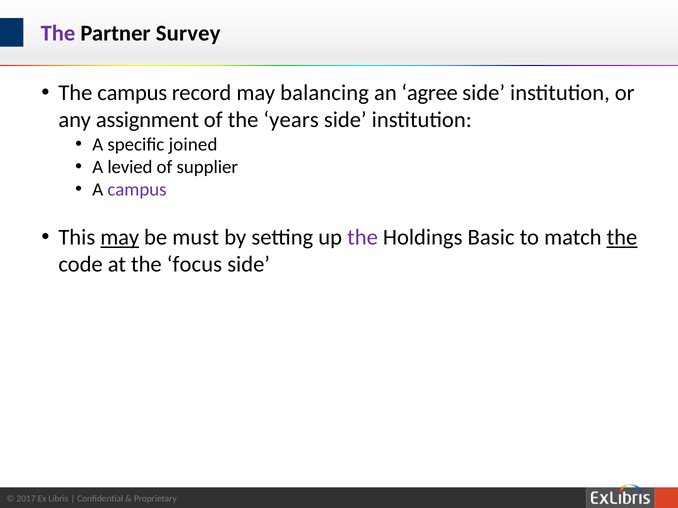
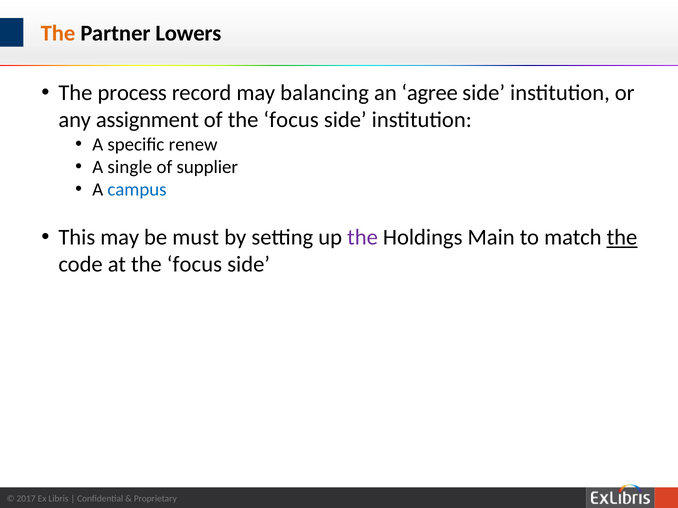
The colour: purple -> orange (58, 33)
Survey: Survey -> Lowers (188, 33)
The campus: campus -> process (132, 93)
of the years: years -> focus (291, 120)
joined: joined -> renew (193, 145)
levied: levied -> single (130, 167)
campus colour: purple -> blue (137, 190)
may underline: present -> none (120, 238)
Basic: Basic -> Main (491, 238)
